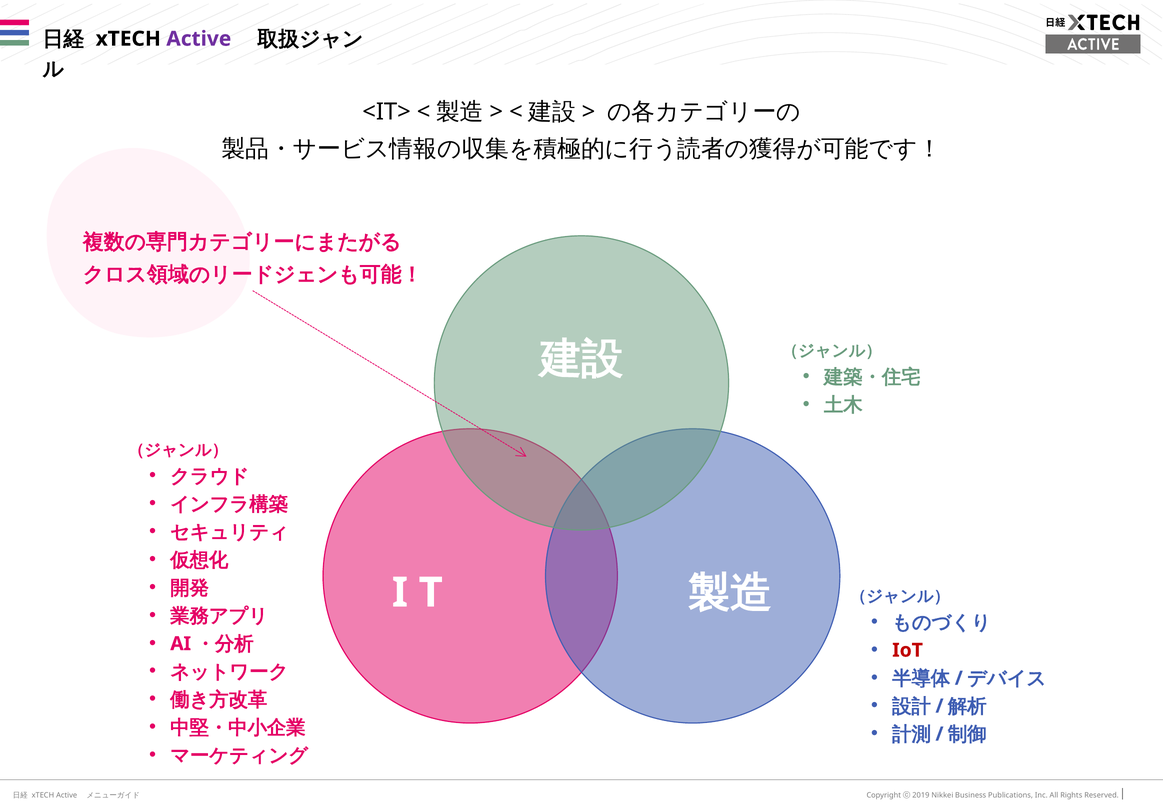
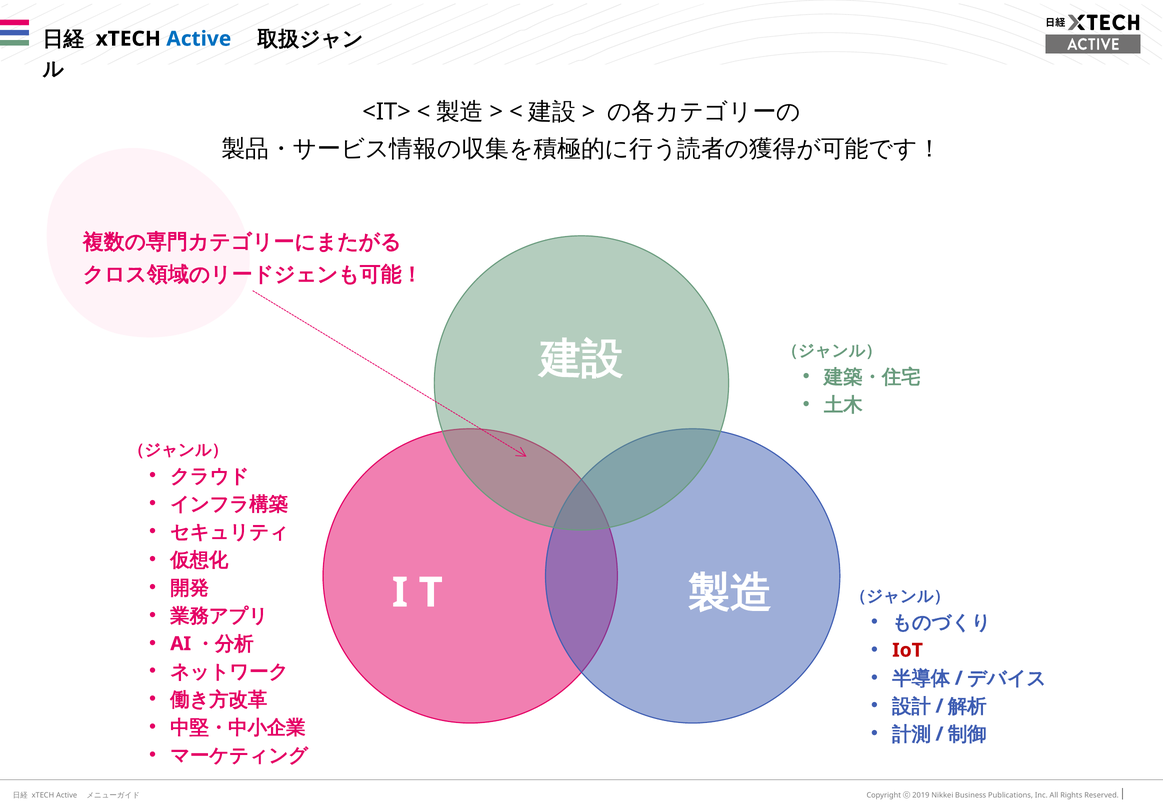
Active colour: purple -> blue (199, 39)
